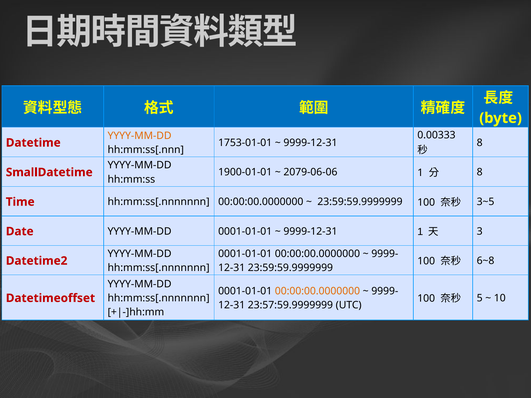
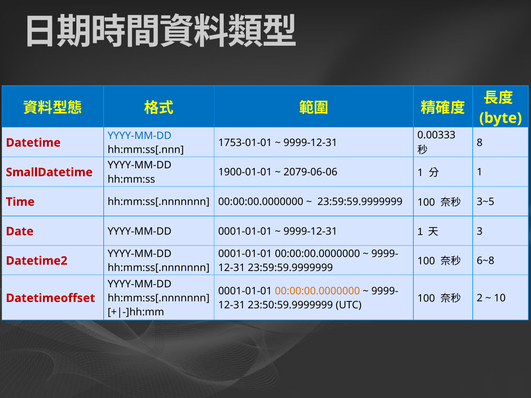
YYYY-MM-DD colour: orange -> blue (140, 136)
8: 8 -> 1 (480, 172)
5: 5 -> 2 (480, 298)
23:57:59.9999999: 23:57:59.9999999 -> 23:50:59.9999999 (290, 305)
